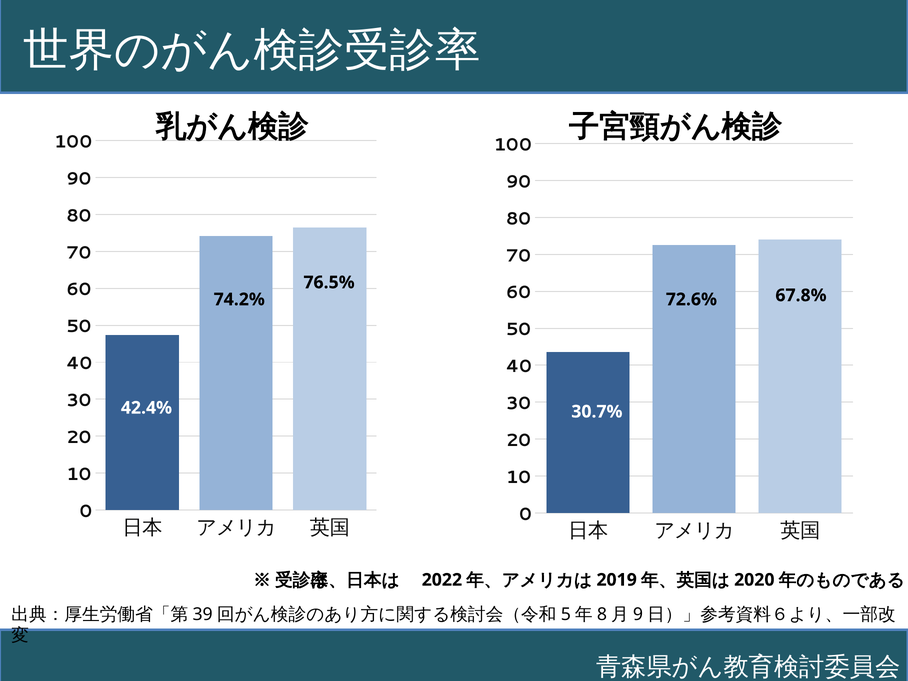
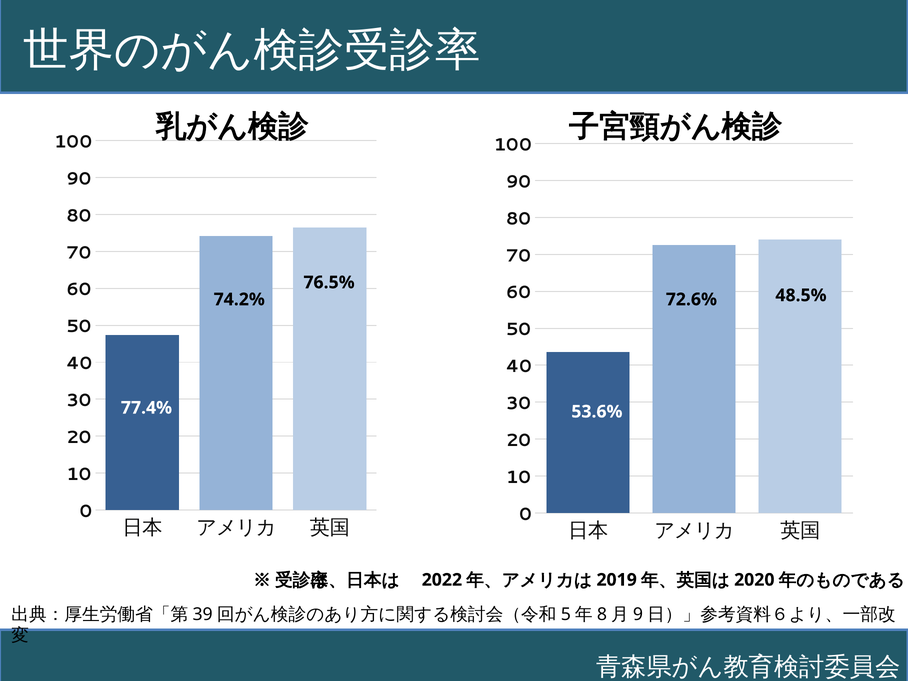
67.8%: 67.8% -> 48.5% (801, 295)
42.4%: 42.4% -> 77.4% (146, 408)
30.7%: 30.7% -> 53.6% (597, 412)
